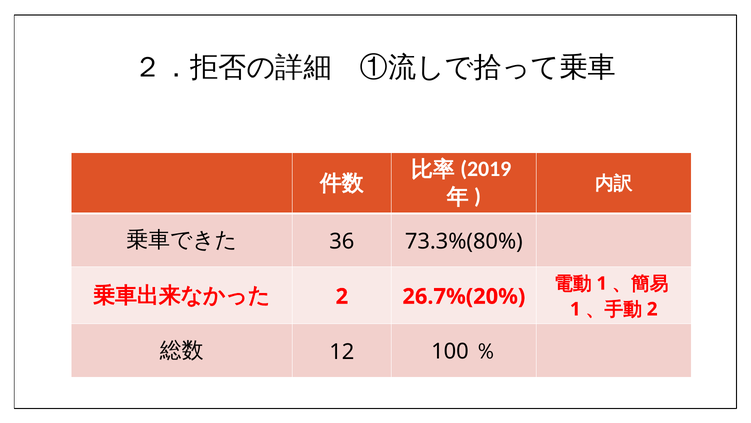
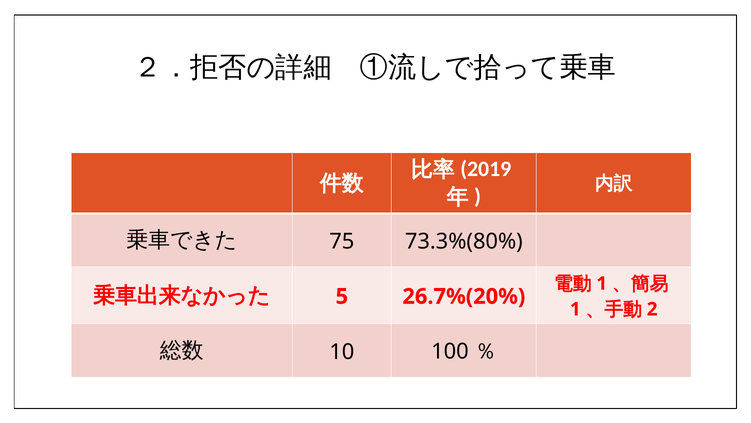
36: 36 -> 75 (342, 241)
2: 2 -> 5 (342, 296)
12: 12 -> 10 (342, 351)
